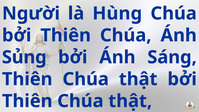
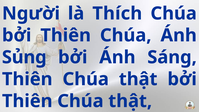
Hùng: Hùng -> Thích (117, 13)
